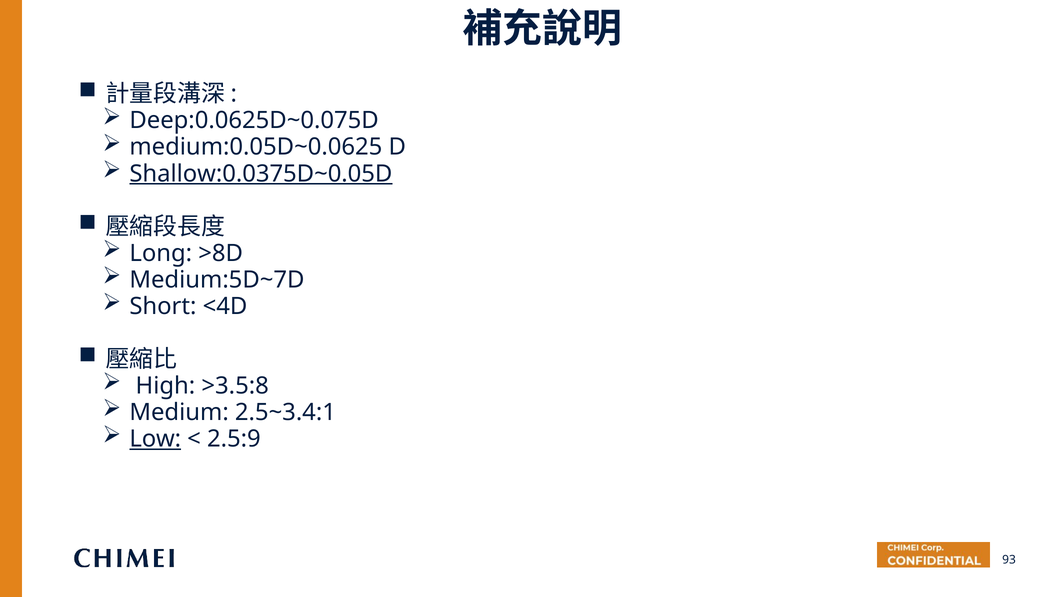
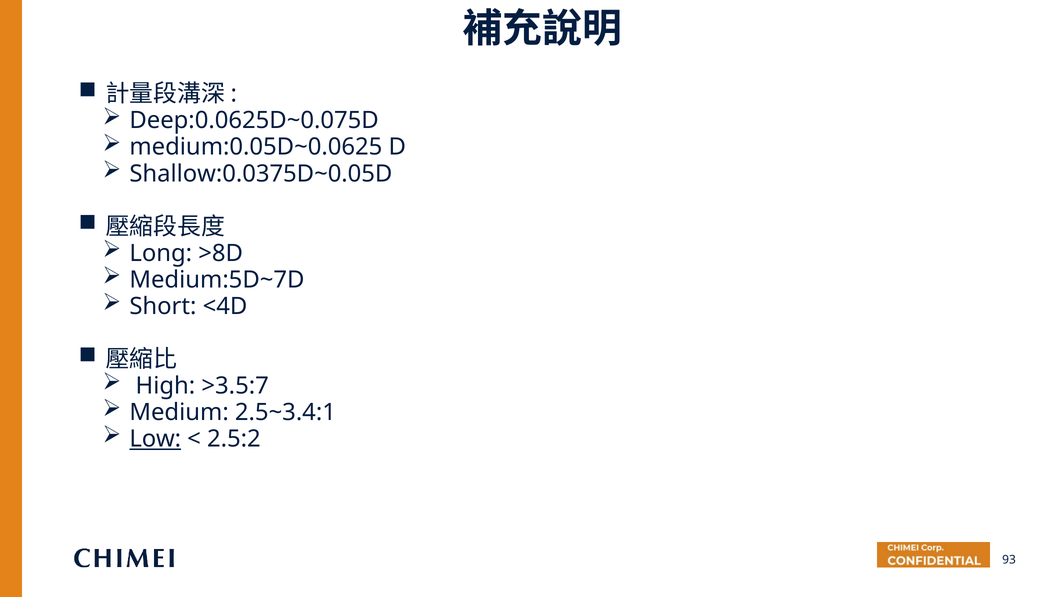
Shallow:0.0375D~0.05D underline: present -> none (261, 174)
>3.5:8: >3.5:8 -> >3.5:7 (235, 386)
2.5:9: 2.5:9 -> 2.5:2 (234, 439)
